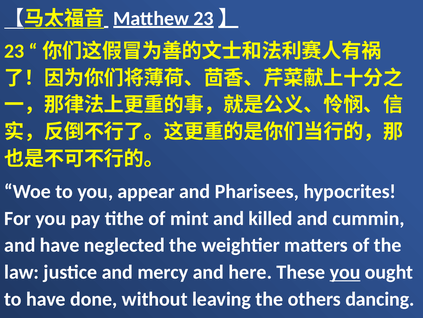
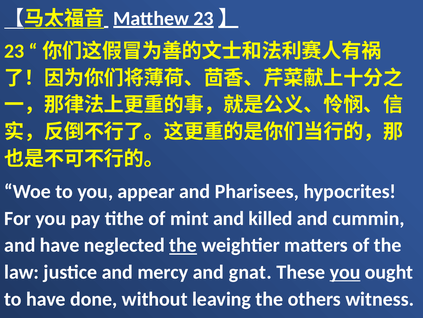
the underline: none -> present (183, 245)
here: here -> gnat (250, 272)
dancing: dancing -> witness (380, 298)
